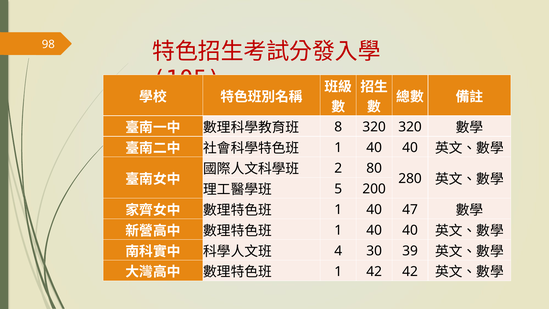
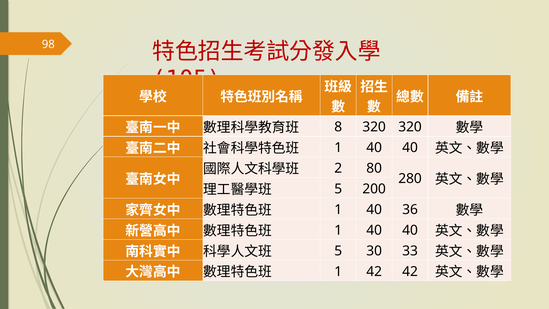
47: 47 -> 36 (410, 209)
4: 4 -> 5 (338, 251)
39: 39 -> 33 (410, 251)
